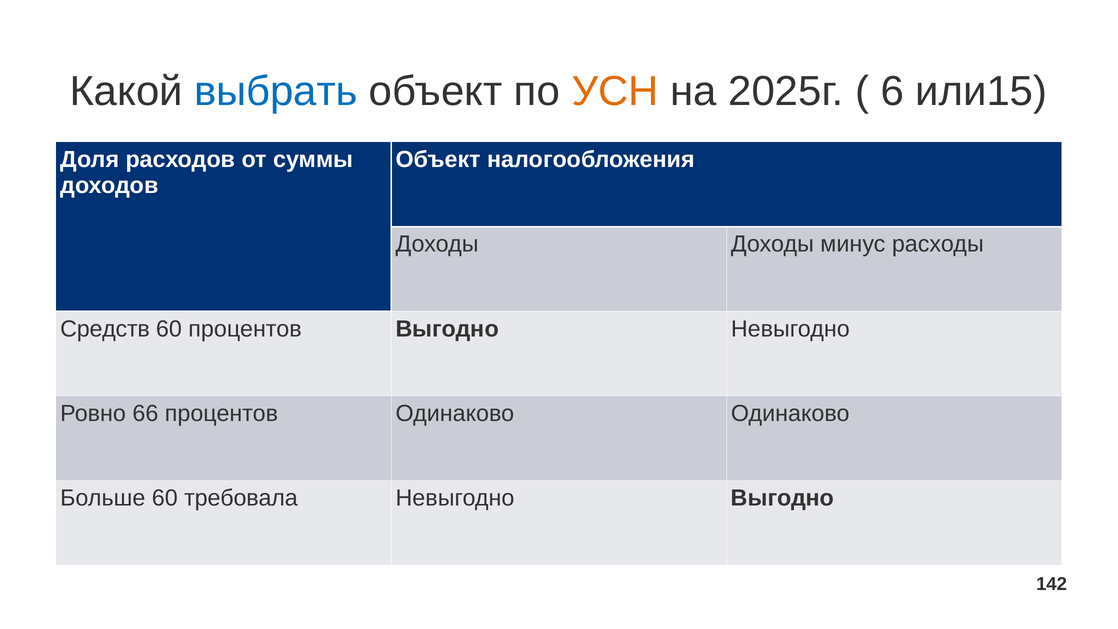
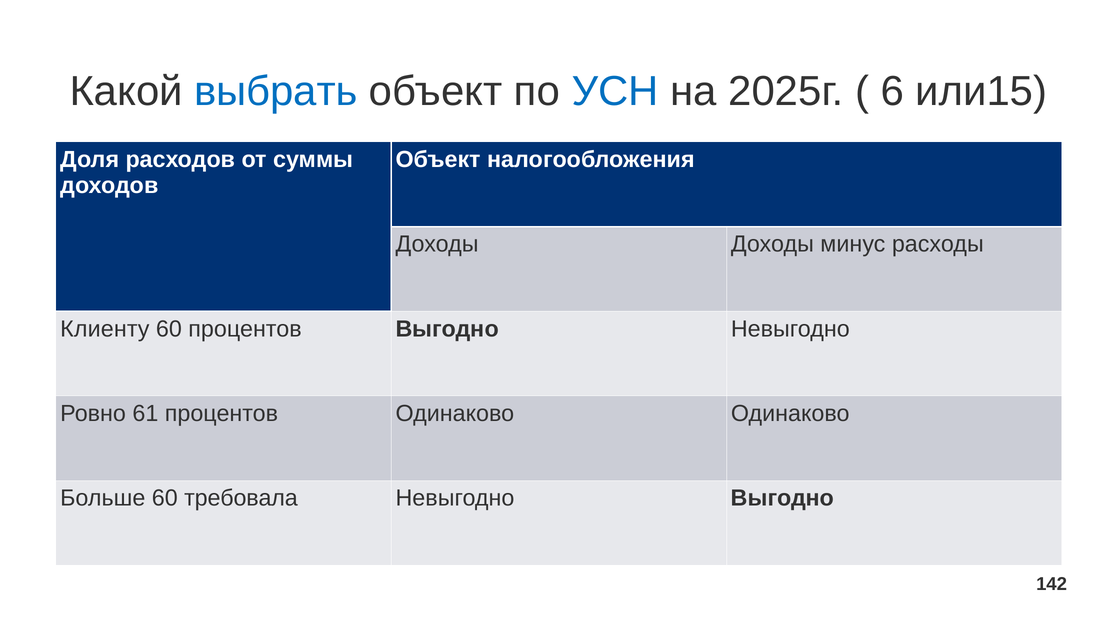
УСН colour: orange -> blue (615, 91)
Средств: Средств -> Клиенту (105, 329)
66: 66 -> 61 (145, 413)
